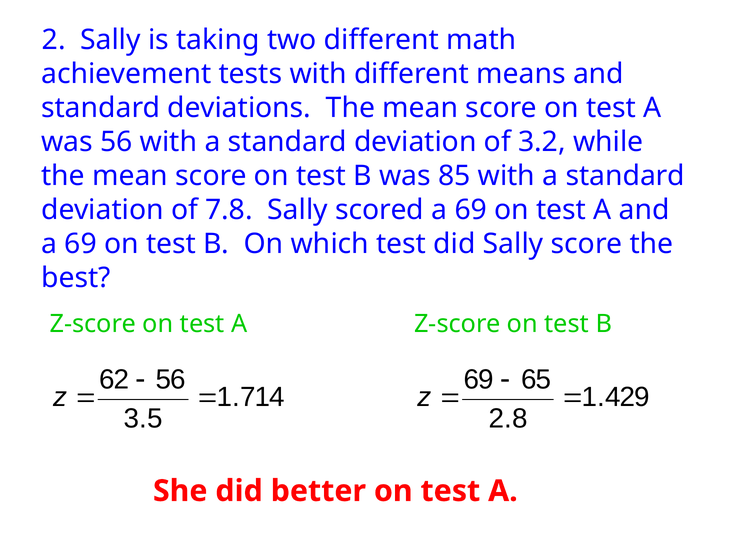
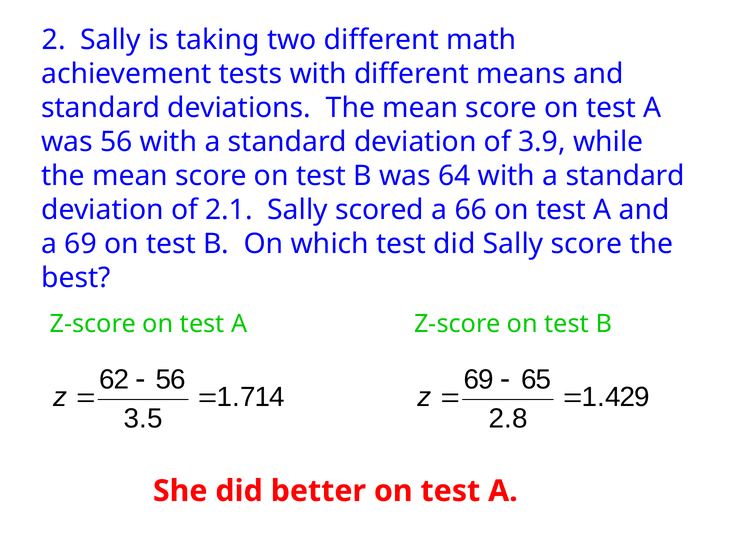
3.2: 3.2 -> 3.9 (542, 142)
85: 85 -> 64 (454, 176)
7.8: 7.8 -> 2.1 (229, 210)
scored a 69: 69 -> 66 (471, 210)
